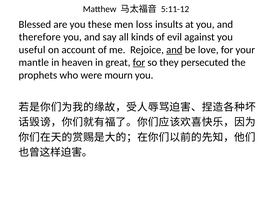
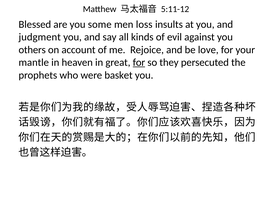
these: these -> some (100, 24)
therefore: therefore -> judgment (40, 37)
useful: useful -> others (32, 50)
and underline: present -> none (174, 50)
mourn: mourn -> basket (119, 75)
